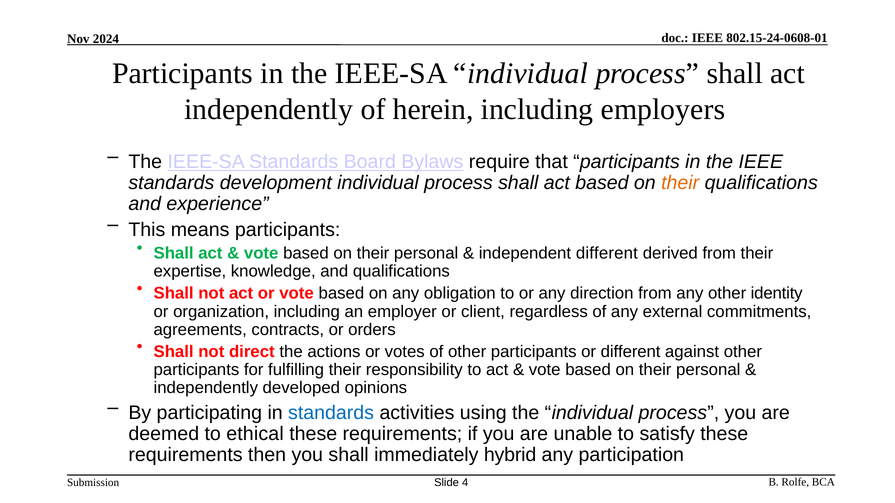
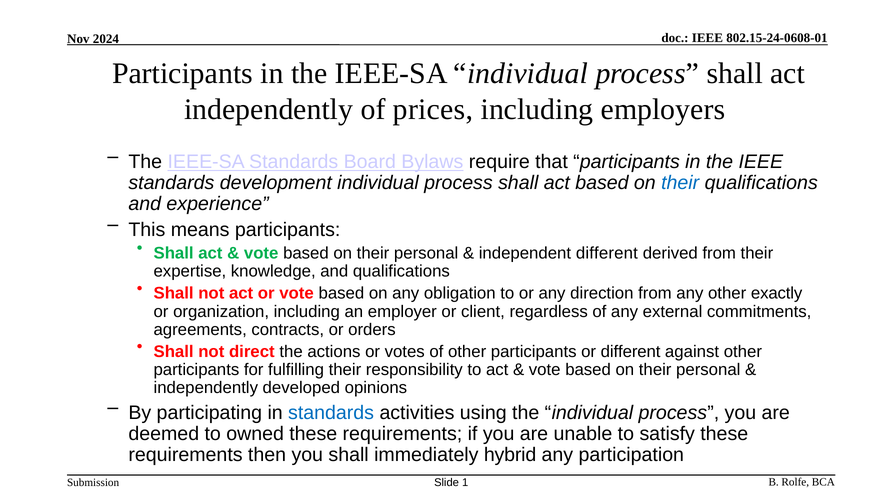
herein: herein -> prices (433, 109)
their colour: orange -> blue (680, 183)
identity: identity -> exactly (777, 294)
ethical: ethical -> owned (255, 434)
4: 4 -> 1 (465, 483)
